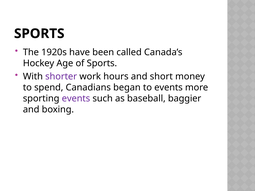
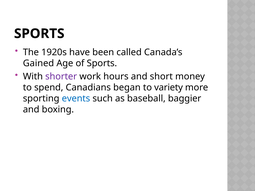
Hockey: Hockey -> Gained (38, 63)
to events: events -> variety (169, 88)
events colour: purple -> blue (76, 99)
